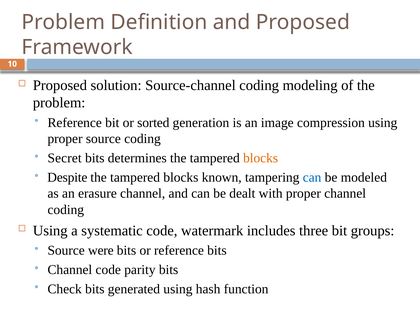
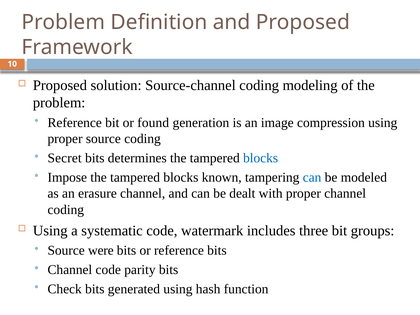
sorted: sorted -> found (153, 123)
blocks colour: orange -> blue (261, 158)
Despite: Despite -> Impose (67, 177)
